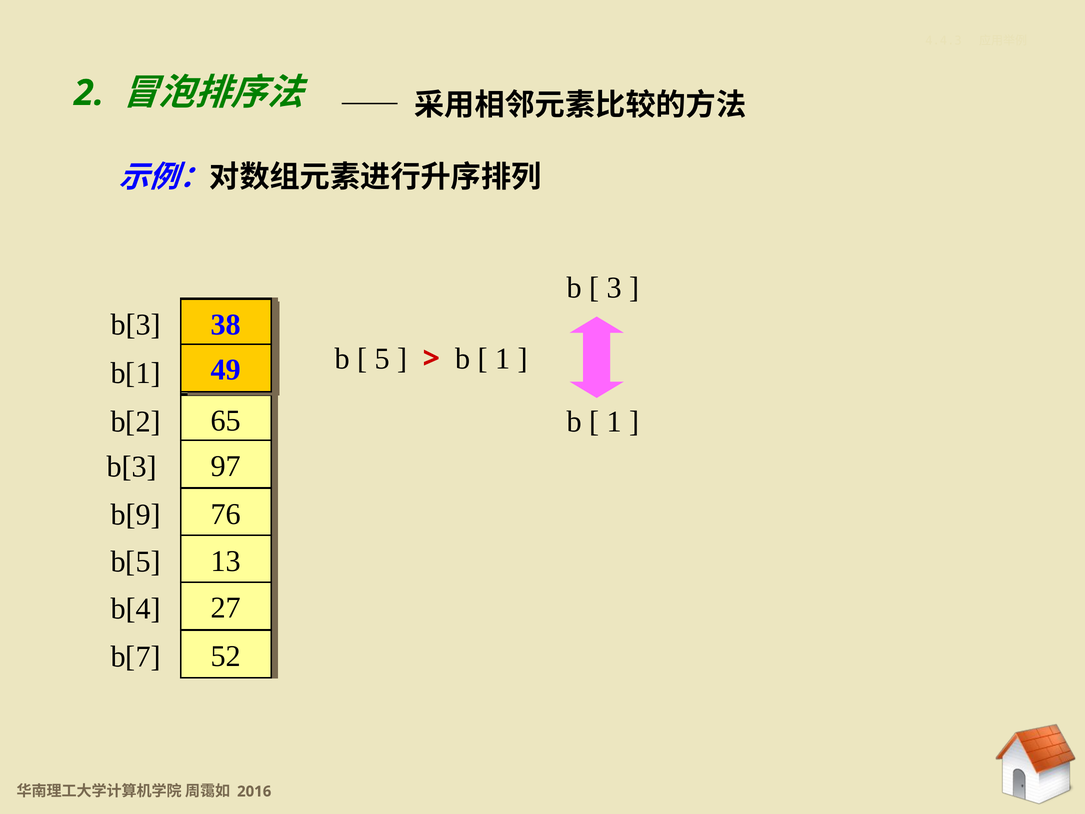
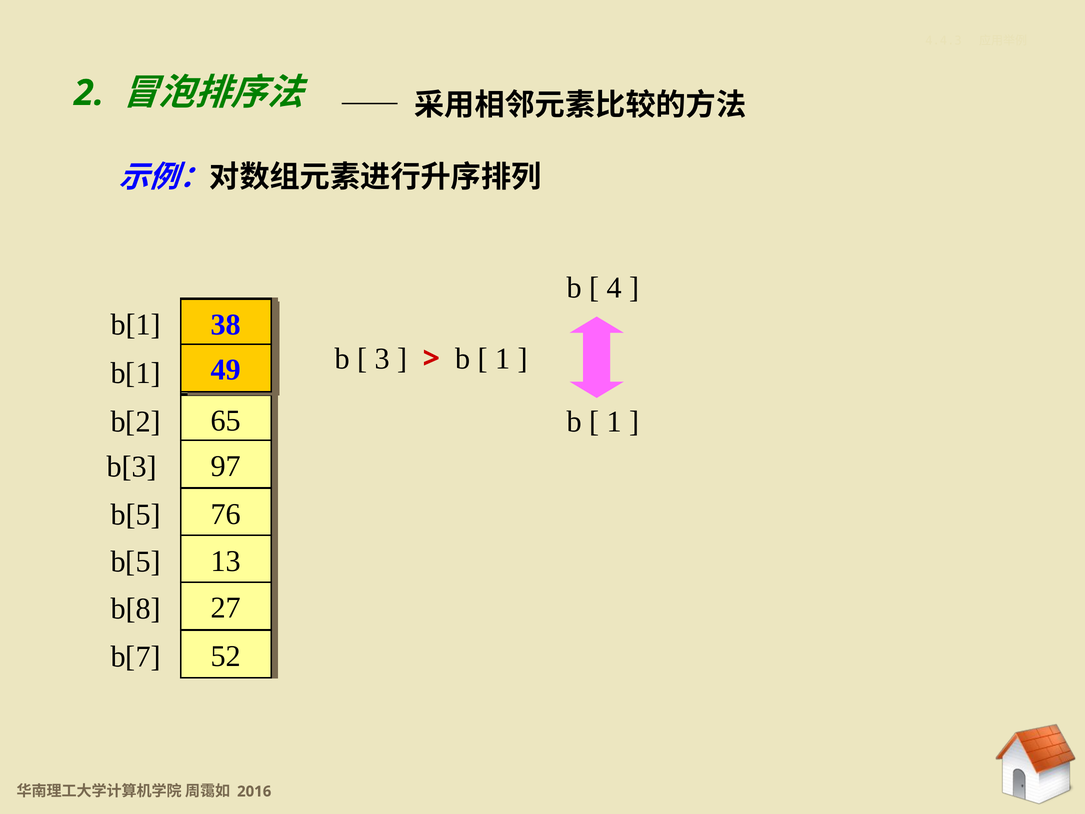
3: 3 -> 4 (614, 288)
b[3: b[3 -> b[1 (136, 325)
5: 5 -> 3 (382, 358)
b[9: b[9 -> b[5 (136, 515)
b[4: b[4 -> b[8 (136, 609)
